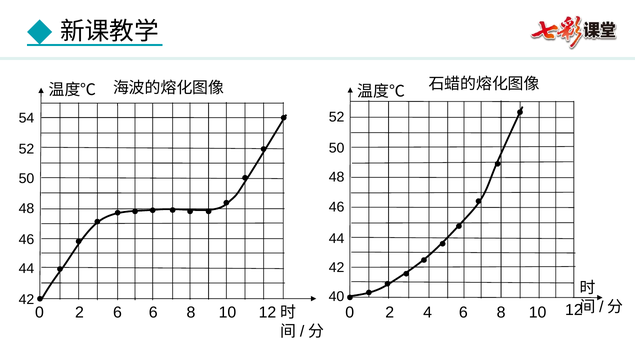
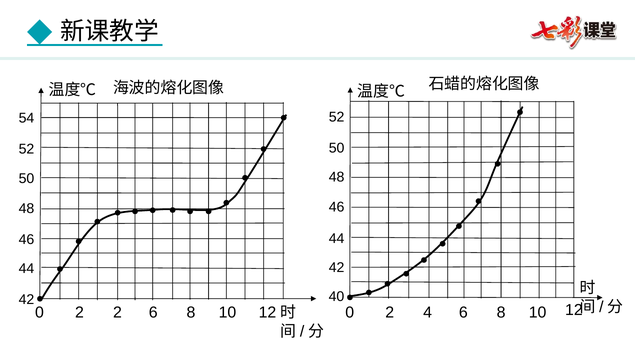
2 6: 6 -> 2 (117, 313)
